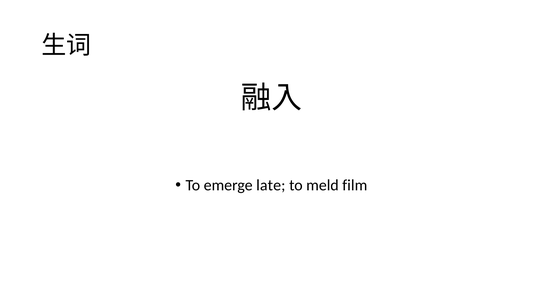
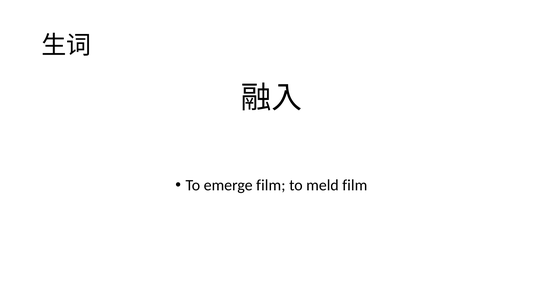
emerge late: late -> film (271, 185)
